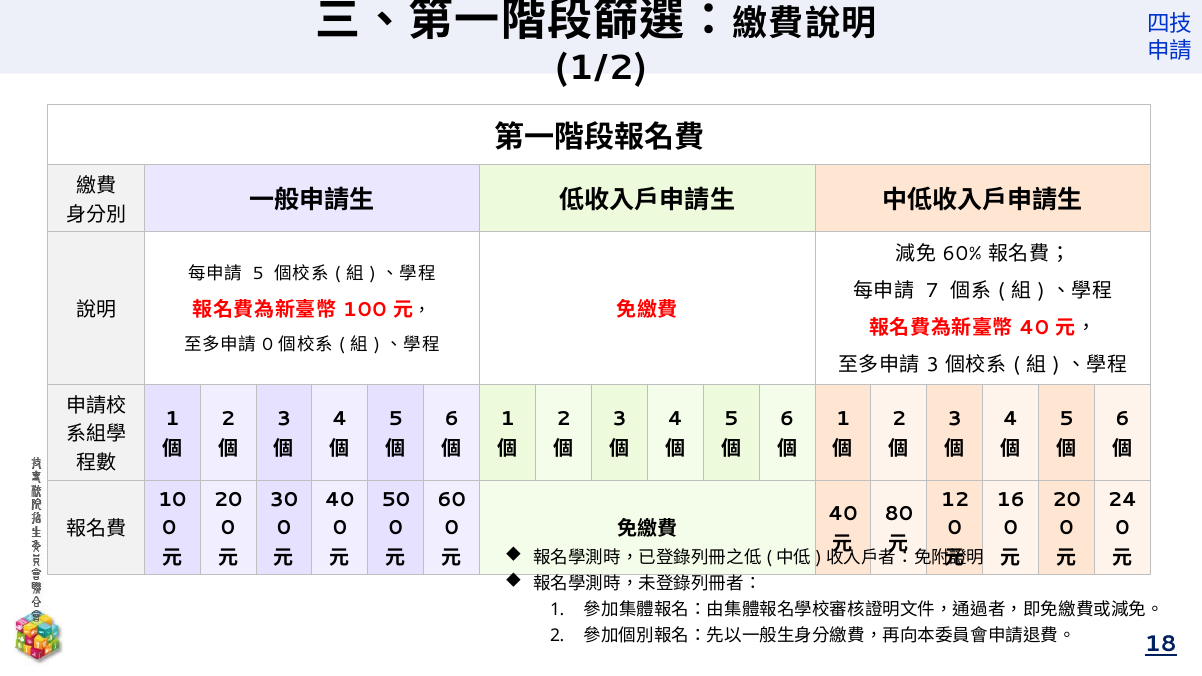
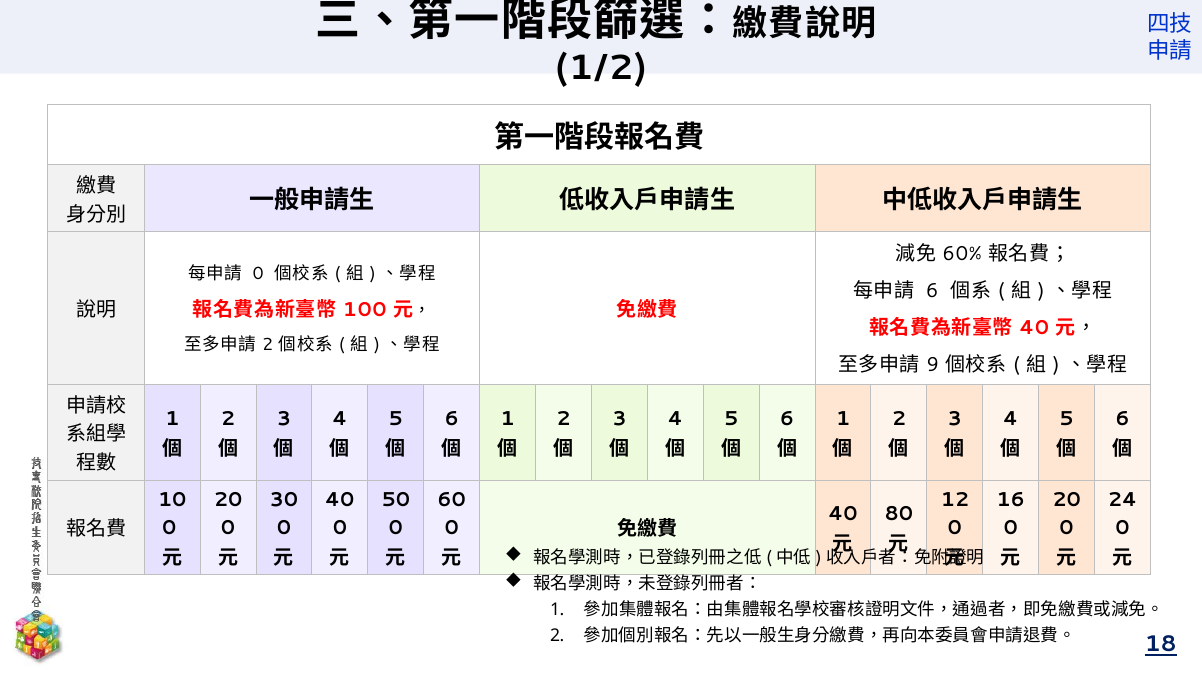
5: 5 -> 0 (258, 274)
7: 7 -> 6 (932, 291)
0: 0 -> 2 (268, 345)
3: 3 -> 9 (933, 365)
